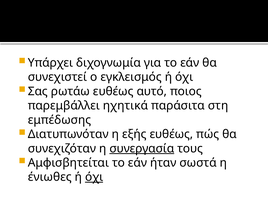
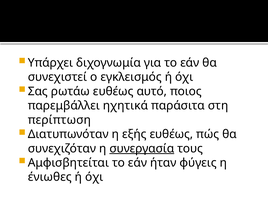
εμπέδωσης: εμπέδωσης -> περίπτωση (59, 120)
σωστά: σωστά -> φύγεις (198, 163)
όχι underline: present -> none (94, 177)
